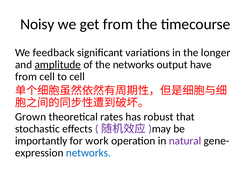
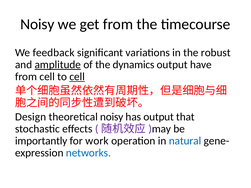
longer: longer -> robust (216, 53)
the networks: networks -> dynamics (134, 65)
cell underline: none -> present (77, 77)
Grown: Grown -> Design (31, 117)
theoretical rates: rates -> noisy (112, 117)
has robust: robust -> output (159, 117)
natural colour: purple -> blue (185, 141)
